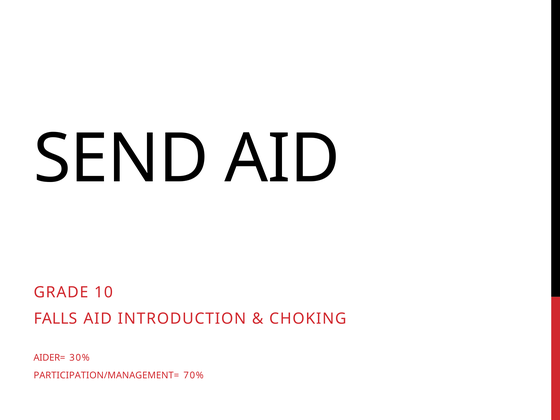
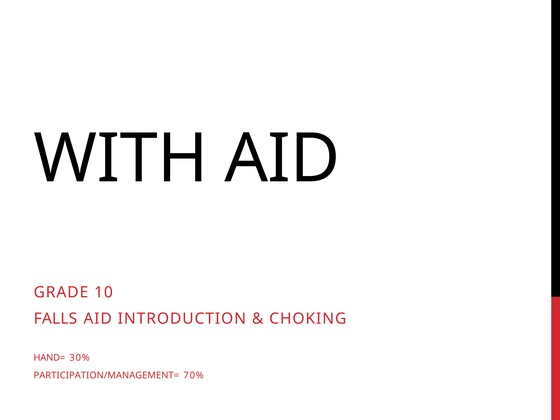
SEND: SEND -> WITH (121, 159)
AIDER=: AIDER= -> HAND= (49, 358)
